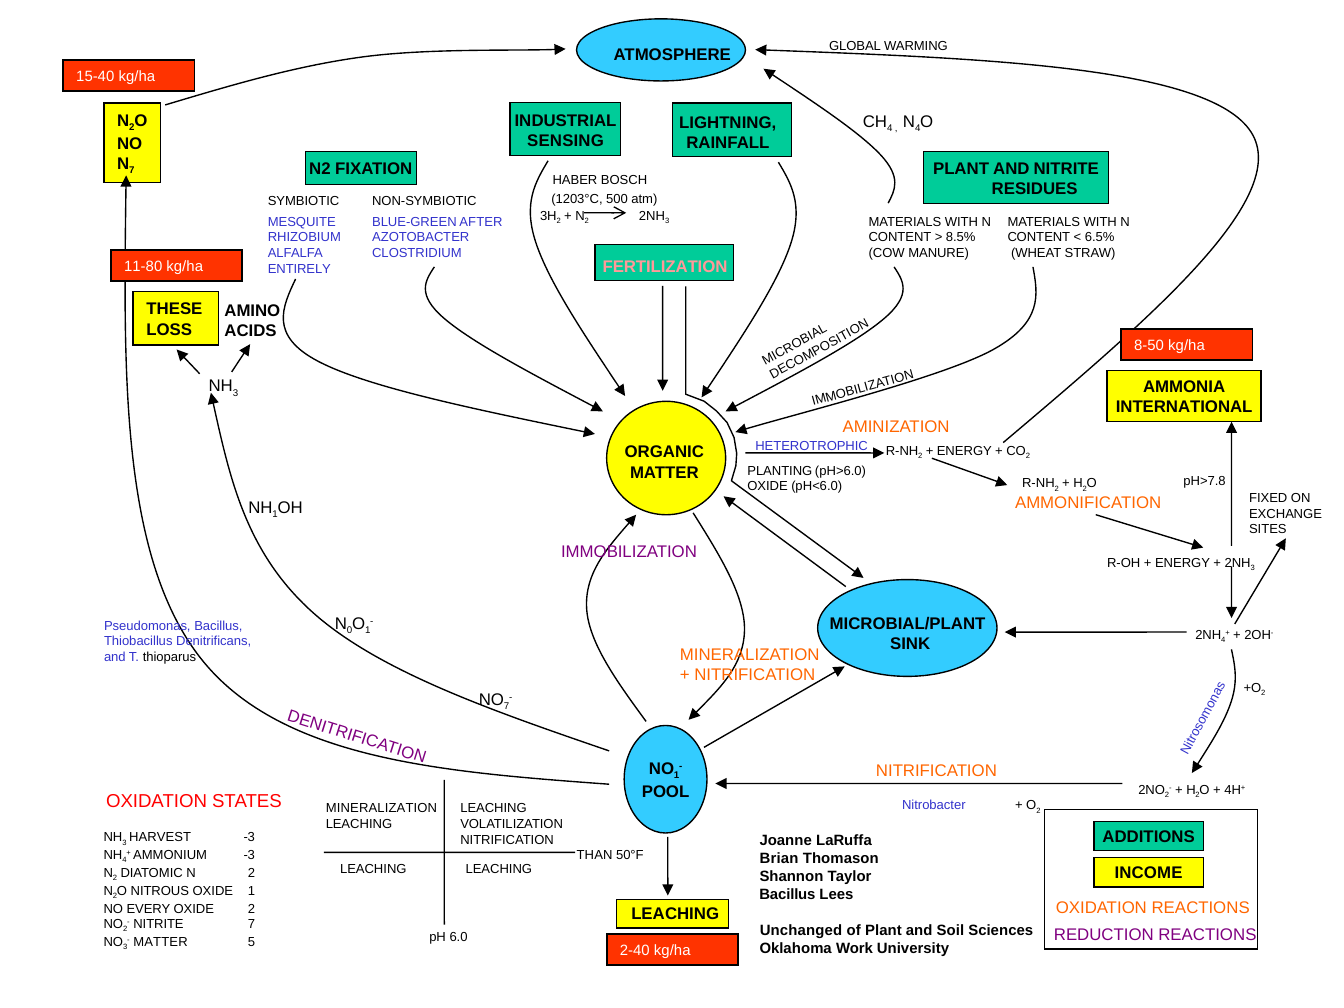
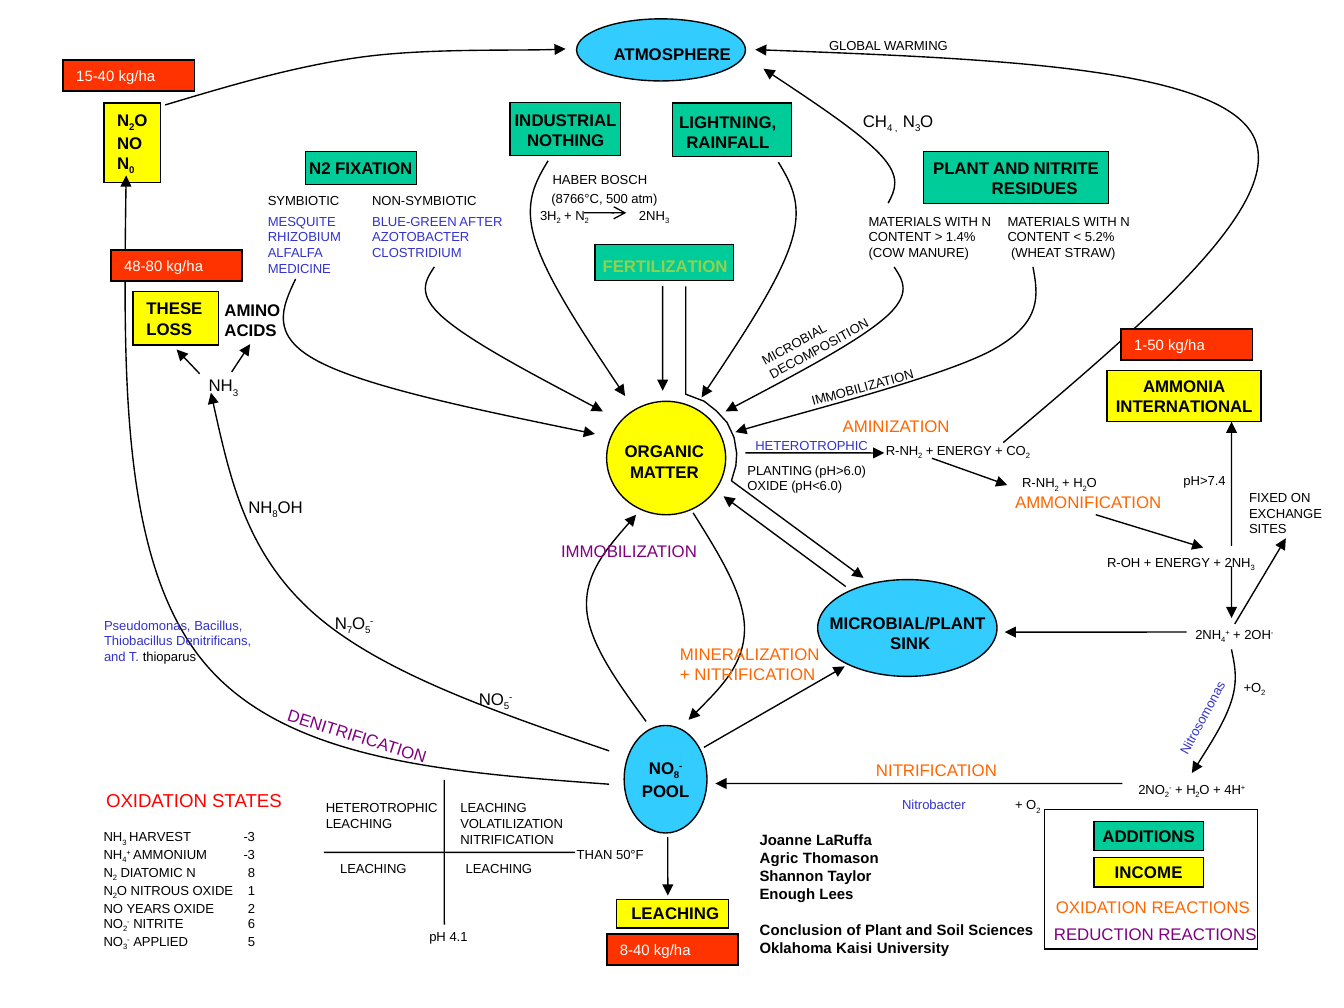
N 4: 4 -> 3 (918, 129)
SENSING: SENSING -> NOTHING (566, 141)
N 7: 7 -> 0 (132, 171)
1203°C: 1203°C -> 8766°C (577, 200)
8.5%: 8.5% -> 1.4% (961, 238)
6.5%: 6.5% -> 5.2% (1100, 238)
FERTILIZATION colour: pink -> light green (665, 267)
11-80: 11-80 -> 48-80 (143, 267)
ENTIRELY: ENTIRELY -> MEDICINE (299, 269)
8-50: 8-50 -> 1-50 (1149, 346)
pH>7.8: pH>7.8 -> pH>7.4 (1205, 481)
1: 1 -> 8 (275, 515)
0: 0 -> 7 (350, 631)
1: 1 -> 5 (368, 631)
NO 7: 7 -> 5 (507, 706)
NO 1: 1 -> 8 (677, 775)
MINERALIZATION: MINERALIZATION -> HETEROTROPHIC (382, 809)
Brian: Brian -> Agric (779, 859)
DIATOMIC N 2: 2 -> 8 (251, 873)
Bacillus: Bacillus -> Enough (787, 895)
EVERY: EVERY -> YEARS (148, 909)
NITRITE 7: 7 -> 6 (251, 924)
Unchanged: Unchanged -> Conclusion (801, 930)
6.0: 6.0 -> 4.1 (459, 937)
MATTER: MATTER -> APPLIED (161, 942)
Work: Work -> Kaisi (854, 948)
2-40: 2-40 -> 8-40 (635, 951)
